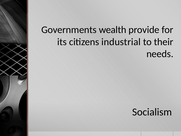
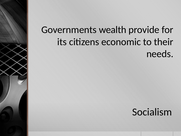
industrial: industrial -> economic (121, 42)
